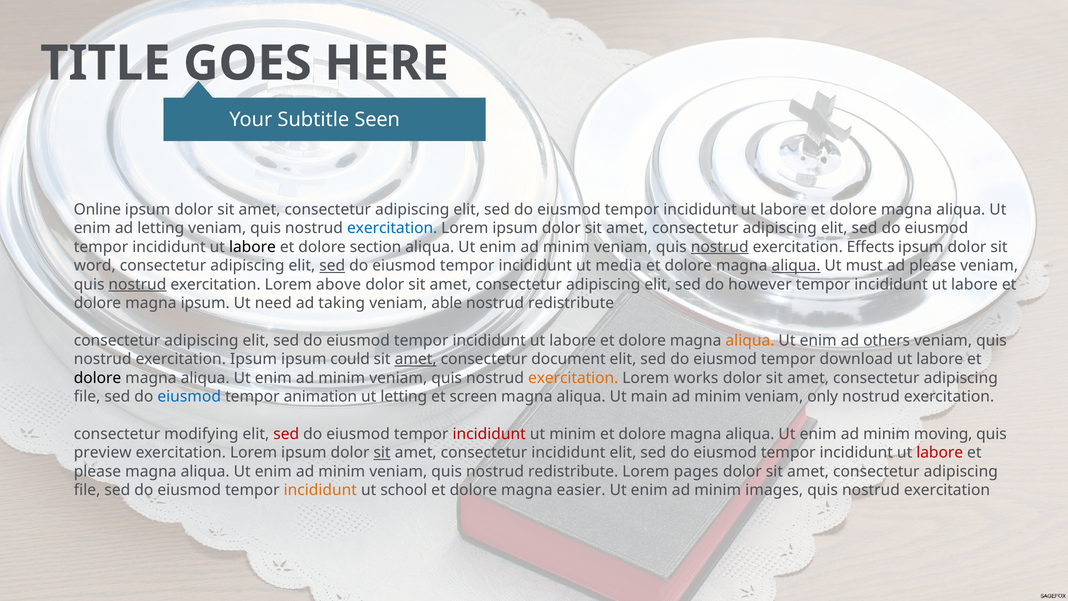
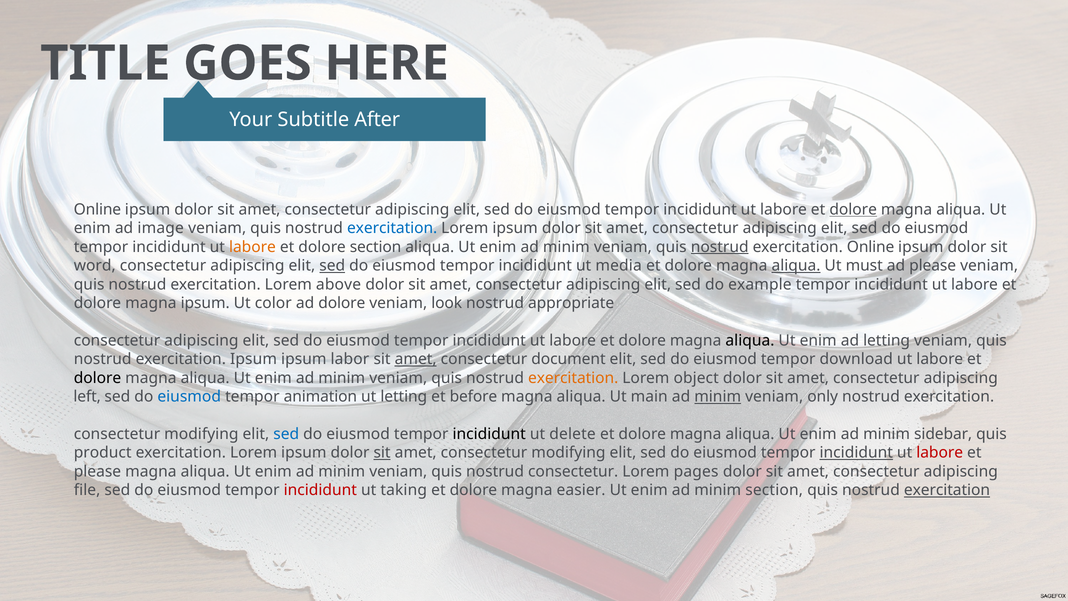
Seen: Seen -> After (377, 119)
dolore underline: none -> present (853, 209)
ad letting: letting -> image (161, 228)
labore colour: black -> orange (252, 247)
exercitation Effects: Effects -> Online (871, 247)
nostrud underline: present -> none (137, 284)
however: however -> example (760, 284)
need: need -> color (273, 303)
ad taking: taking -> dolore (342, 303)
able: able -> look (447, 303)
redistribute: redistribute -> appropriate (571, 303)
aliqua colour: orange -> black (750, 340)
ad others: others -> letting (887, 340)
could: could -> labor (350, 359)
works: works -> object (696, 378)
file: file -> left (87, 396)
screen: screen -> before (473, 396)
minim underline: none -> present (718, 396)
sed colour: red -> blue (286, 434)
incididunt colour: red -> black (489, 434)
ut minim: minim -> delete (573, 434)
moving: moving -> sidebar (943, 434)
preview: preview -> product (103, 453)
amet consectetur incididunt: incididunt -> modifying (568, 453)
incididunt underline: none -> present (856, 453)
quis nostrud redistribute: redistribute -> consectetur (573, 471)
incididunt colour: orange -> red (320, 490)
school: school -> taking (404, 490)
minim images: images -> section (774, 490)
exercitation underline: none -> present (947, 490)
